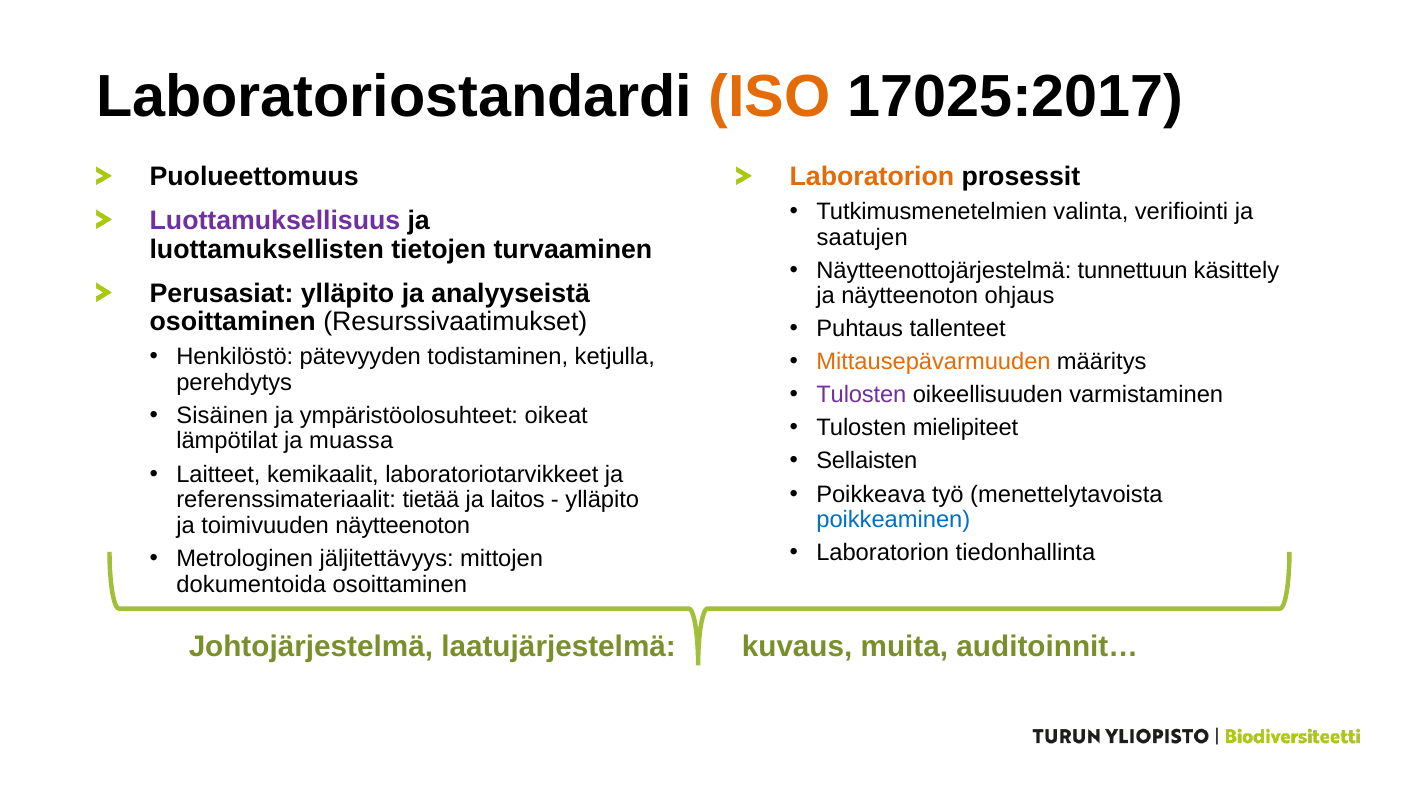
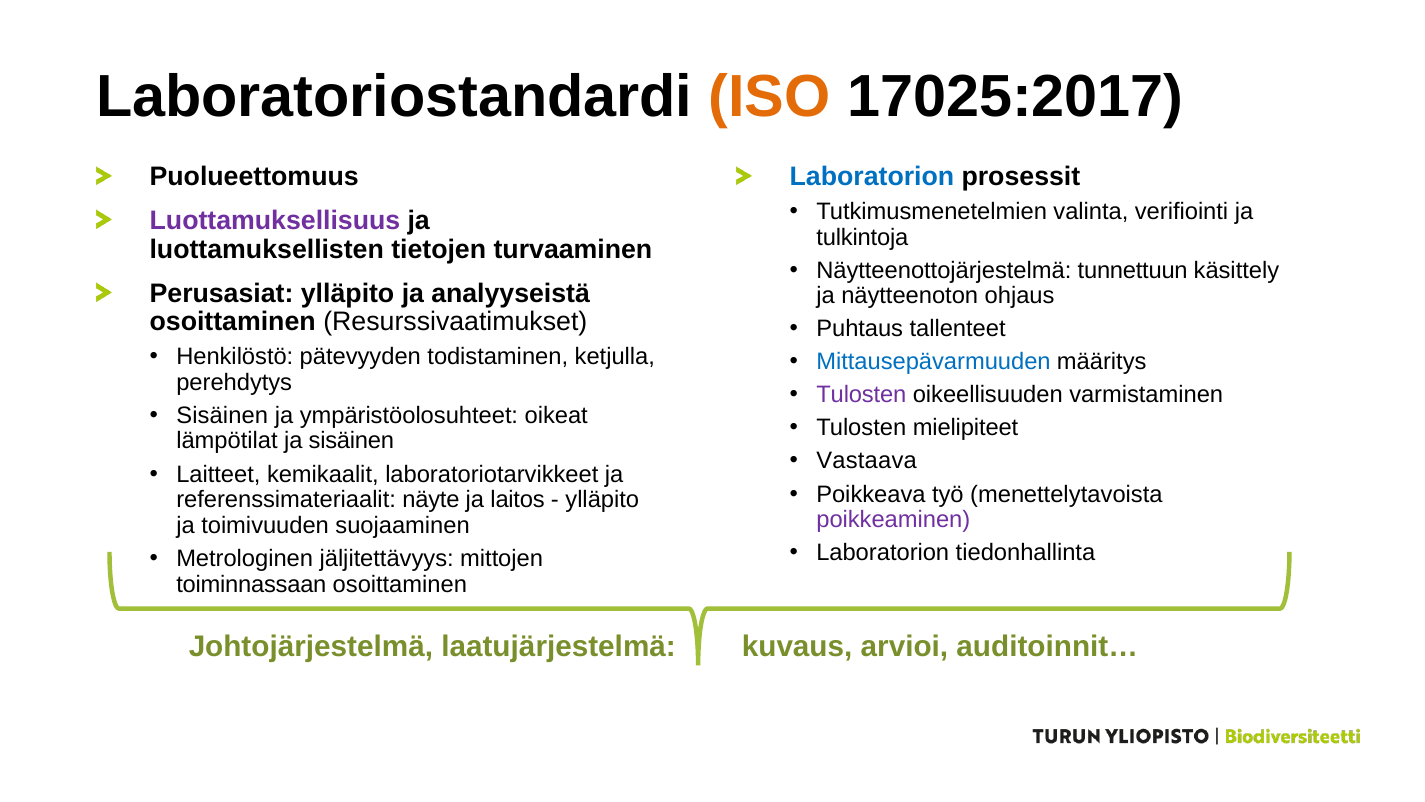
Laboratorion colour: orange -> blue (872, 177)
saatujen: saatujen -> tulkintoja (862, 237)
Mittausepävarmuuden colour: orange -> blue (933, 362)
ja muassa: muassa -> sisäinen (351, 441)
Sellaisten: Sellaisten -> Vastaava (867, 461)
tietää: tietää -> näyte (431, 500)
poikkeaminen colour: blue -> purple (893, 520)
toimivuuden näytteenoton: näytteenoton -> suojaaminen (403, 525)
dokumentoida: dokumentoida -> toiminnassaan (251, 584)
muita: muita -> arvioi (904, 646)
